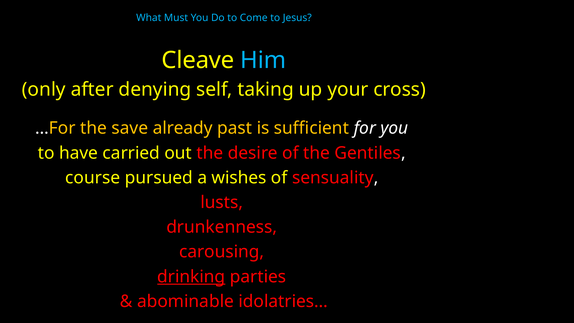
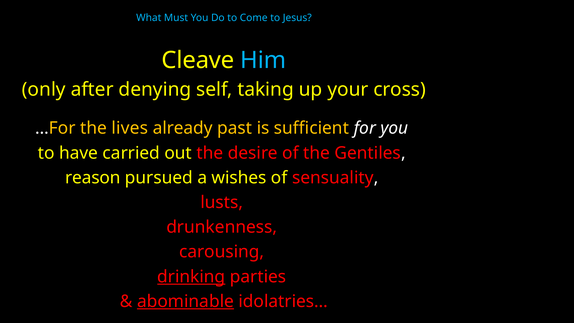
save: save -> lives (130, 128)
course: course -> reason (93, 178)
abominable underline: none -> present (186, 301)
